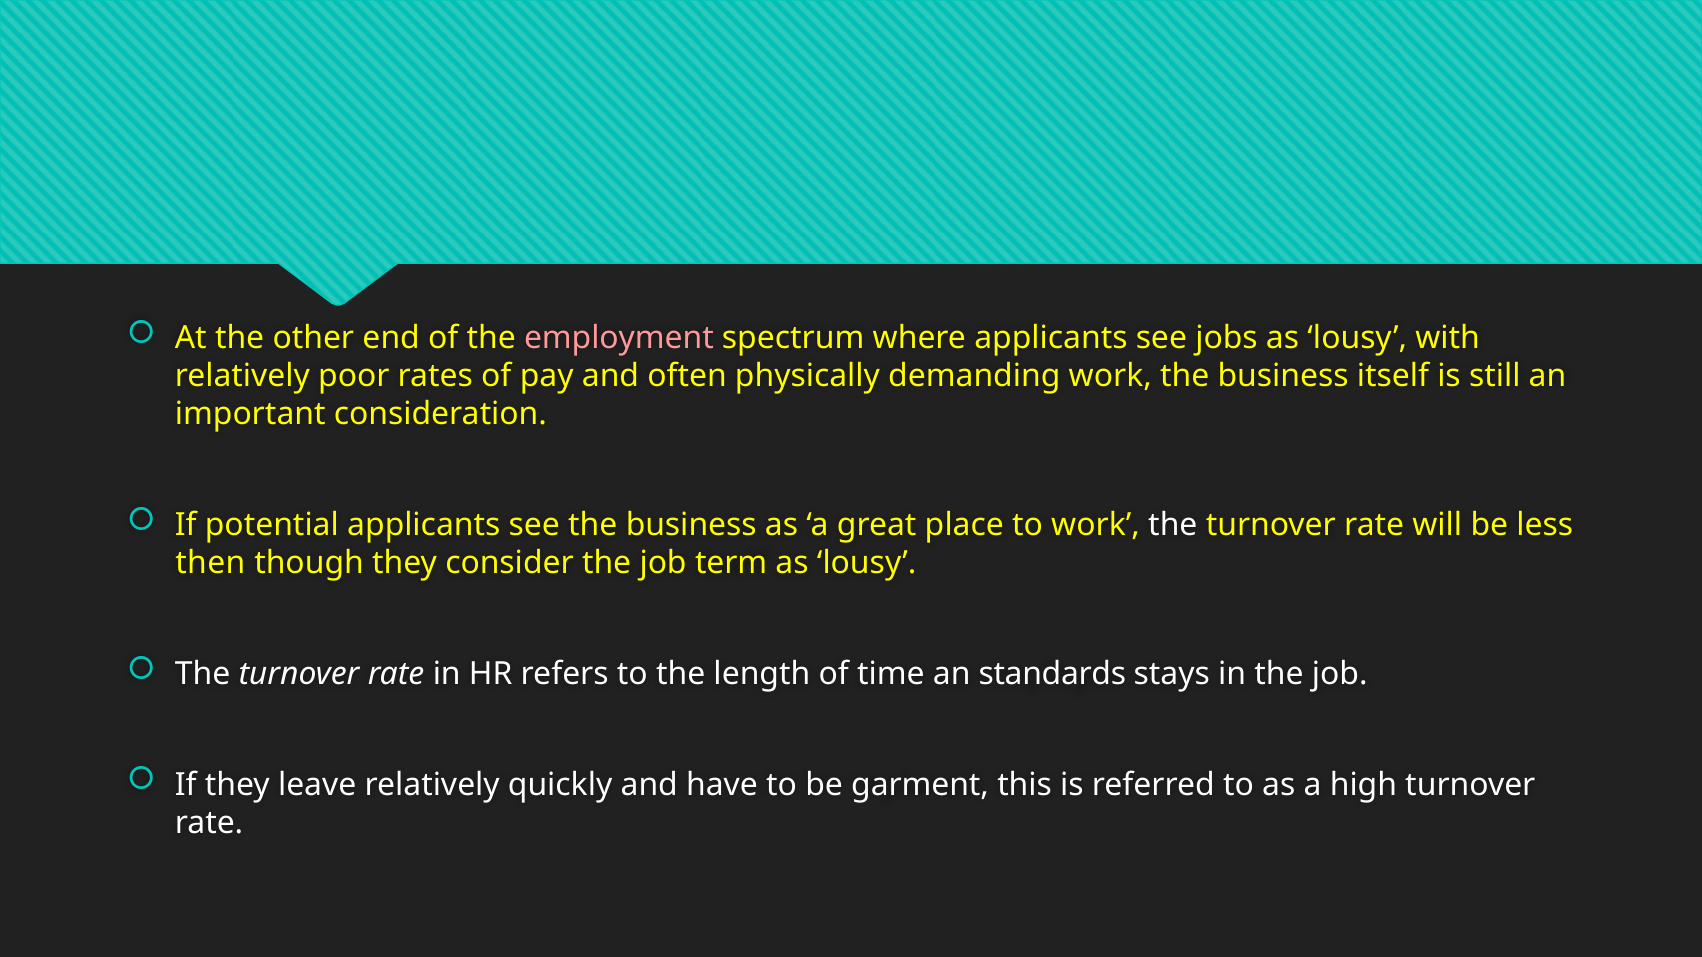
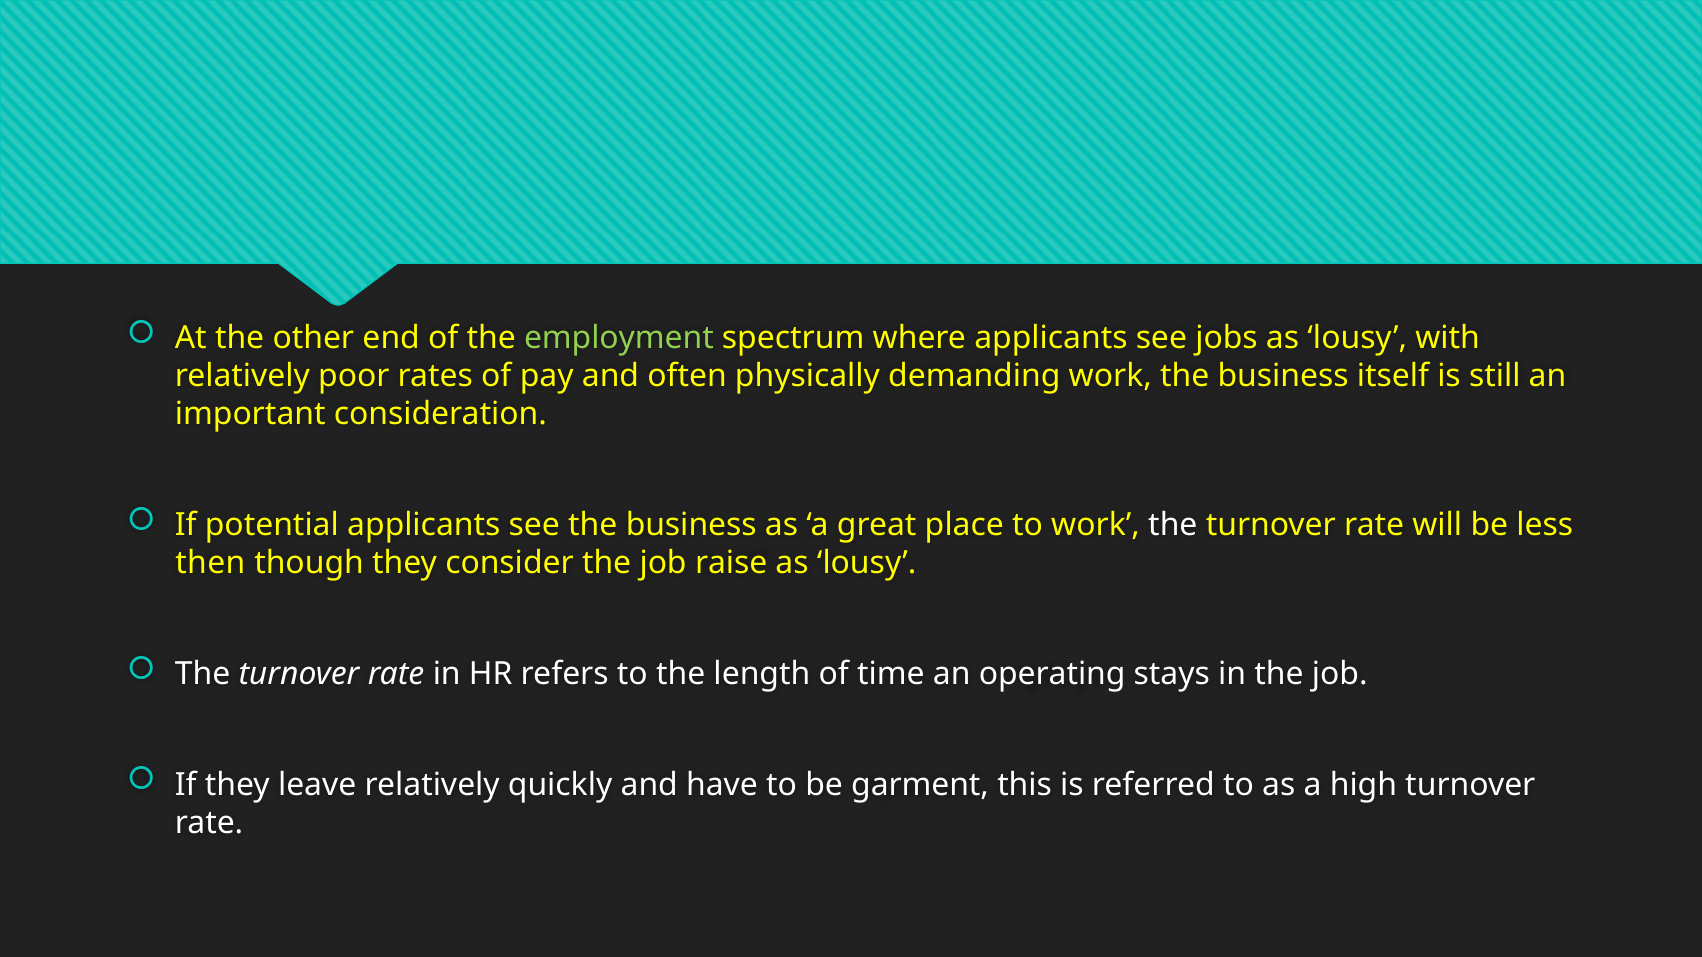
employment colour: pink -> light green (619, 338)
term: term -> raise (731, 563)
standards: standards -> operating (1052, 674)
